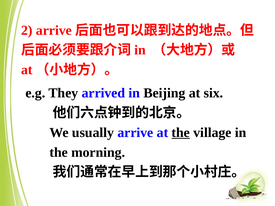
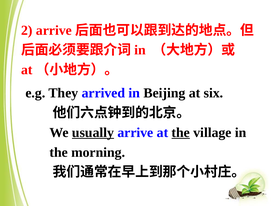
usually underline: none -> present (93, 133)
